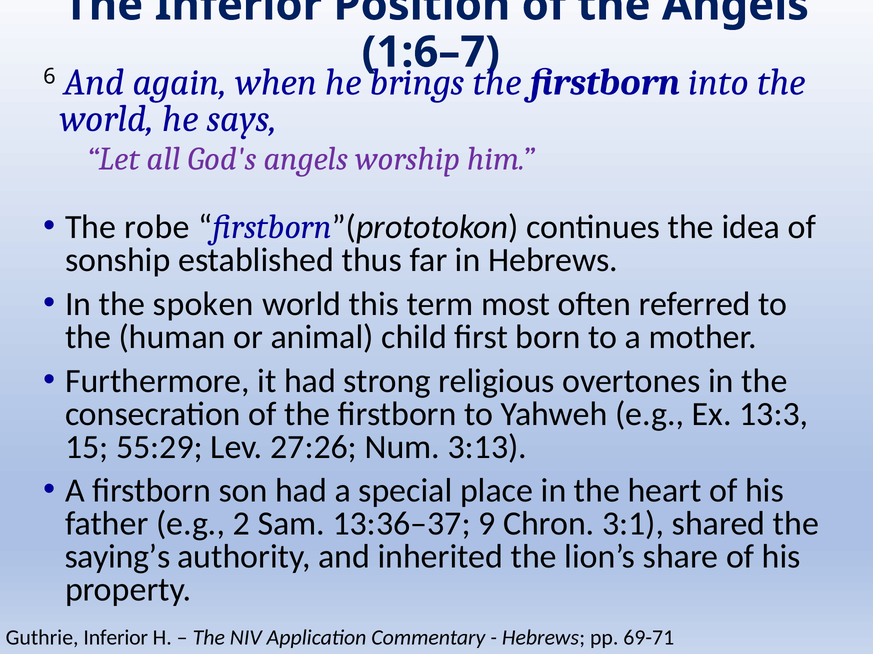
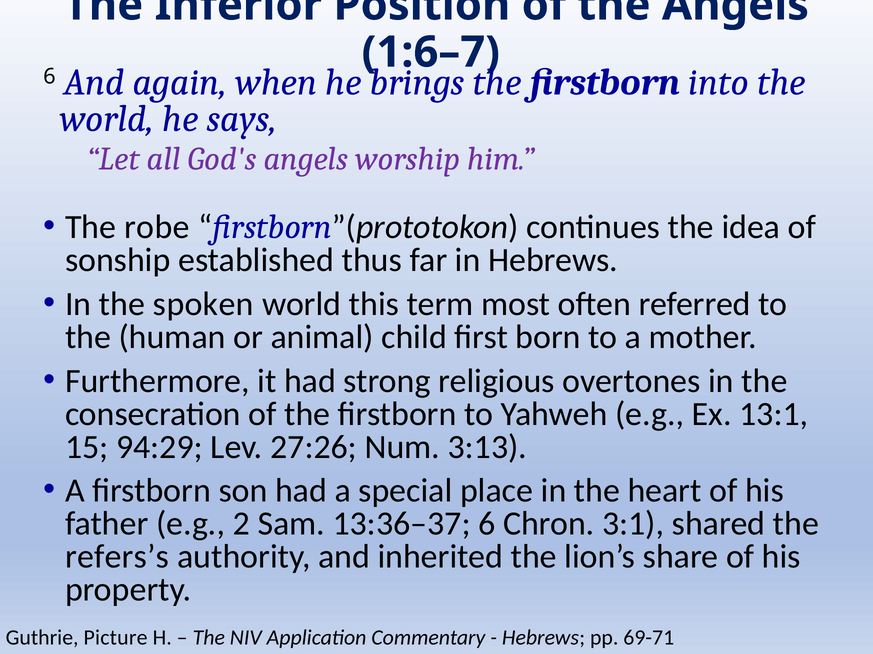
13:3: 13:3 -> 13:1 (774, 414)
55:29: 55:29 -> 94:29 (159, 447)
13:36–37 9: 9 -> 6 (487, 524)
saying’s: saying’s -> refers’s (117, 557)
Guthrie Inferior: Inferior -> Picture (116, 638)
